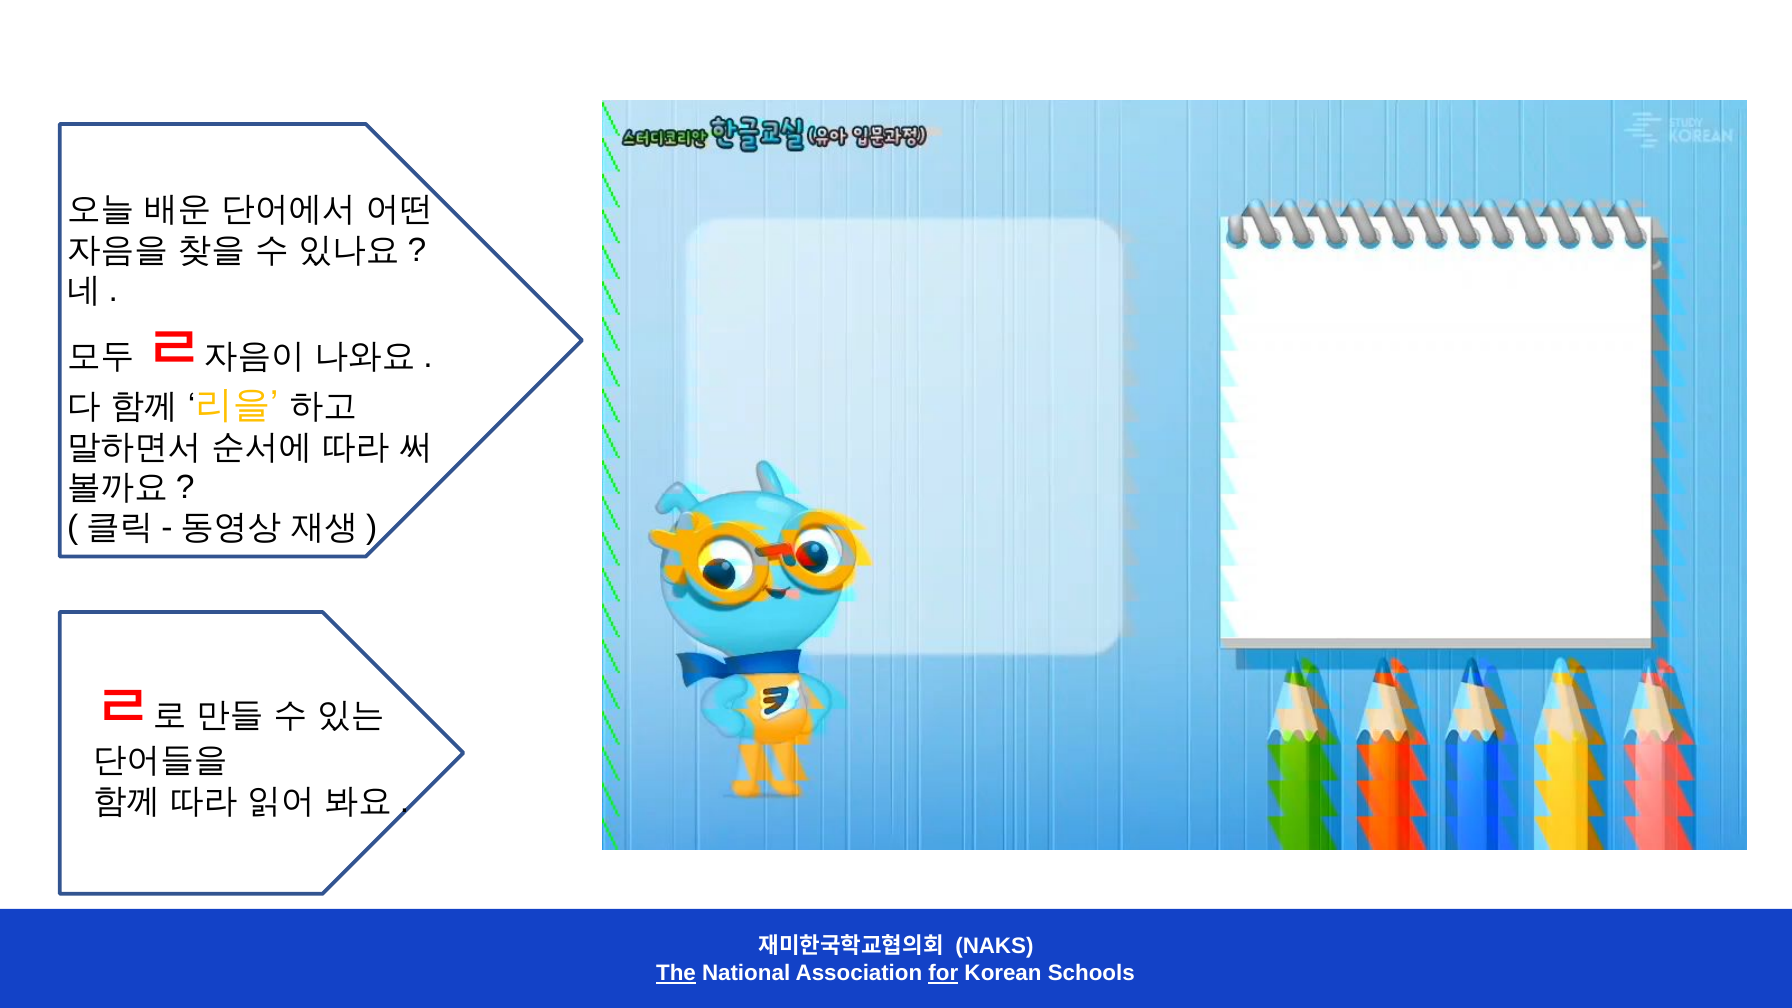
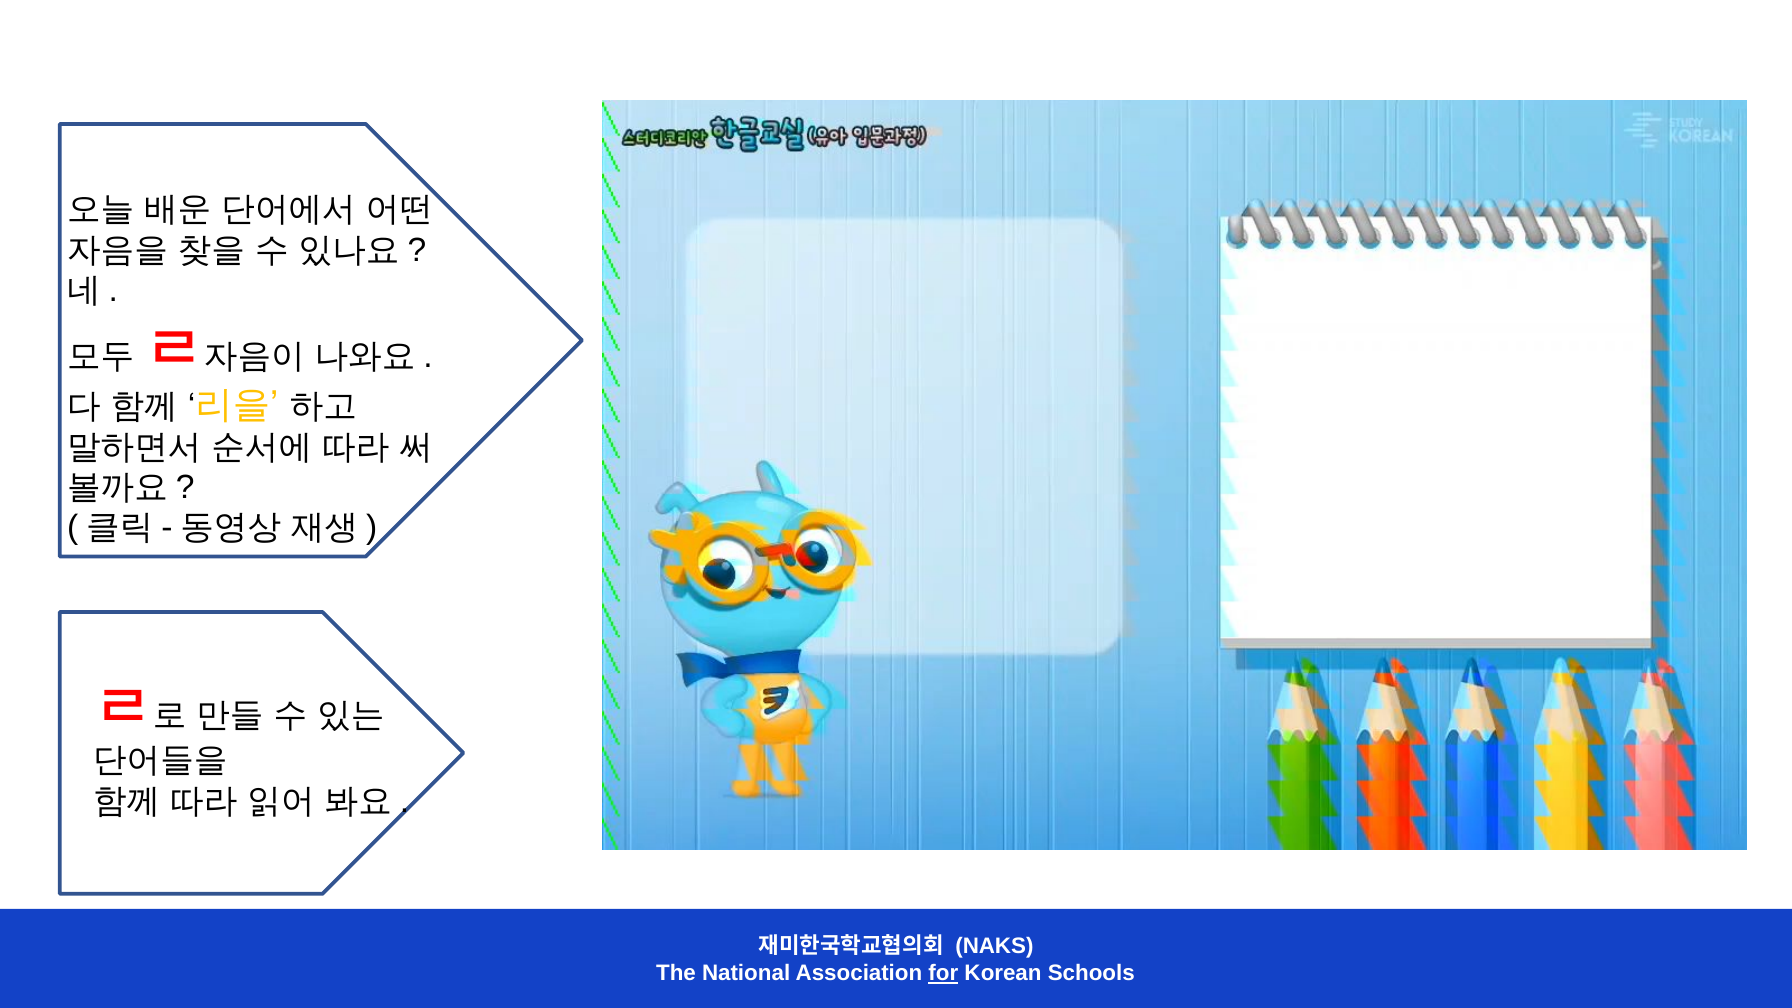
The underline: present -> none (676, 973)
